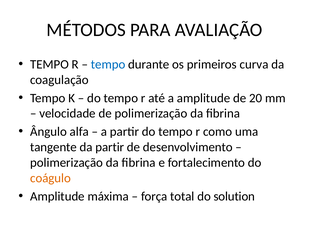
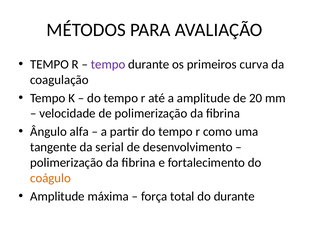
tempo colour: blue -> purple (108, 64)
da partir: partir -> serial (110, 147)
do solution: solution -> durante (234, 196)
